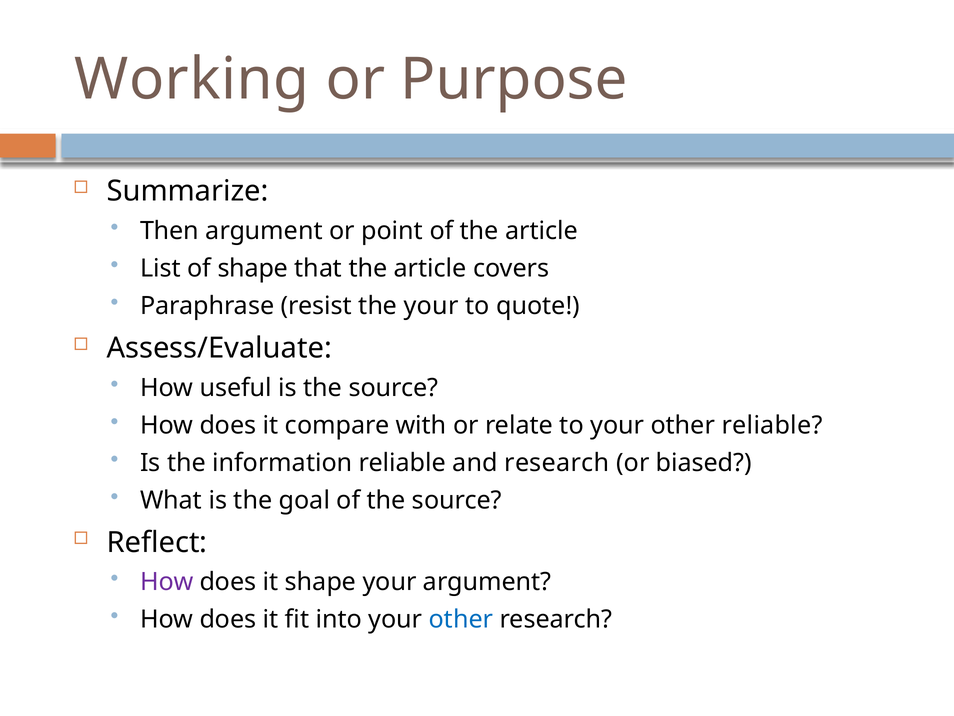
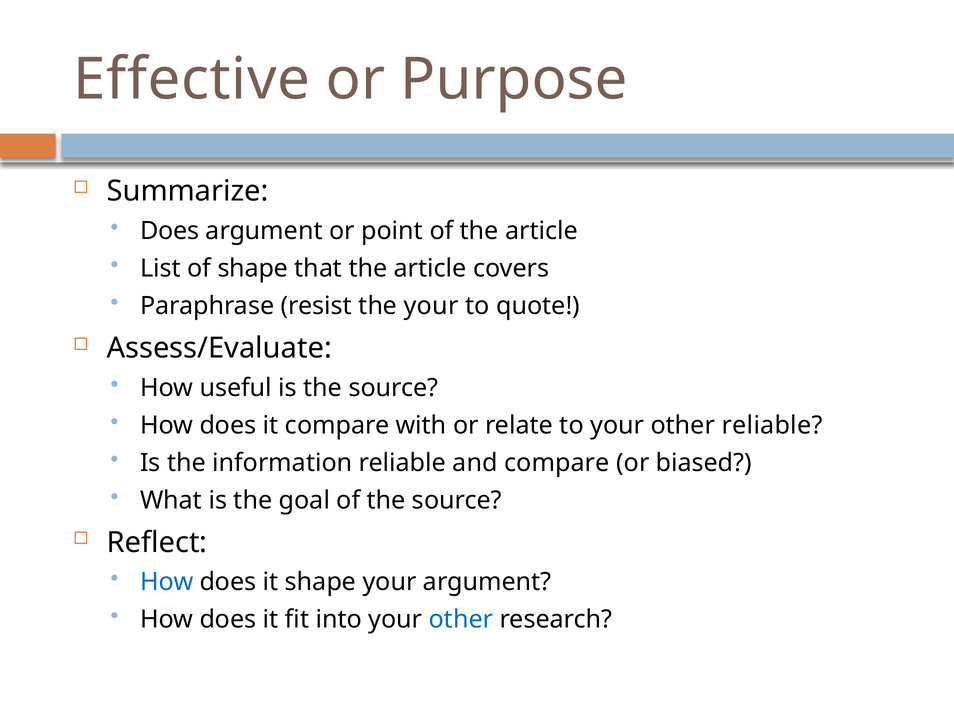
Working: Working -> Effective (192, 80)
Then: Then -> Does (170, 231)
and research: research -> compare (557, 462)
How colour: purple -> blue (167, 582)
